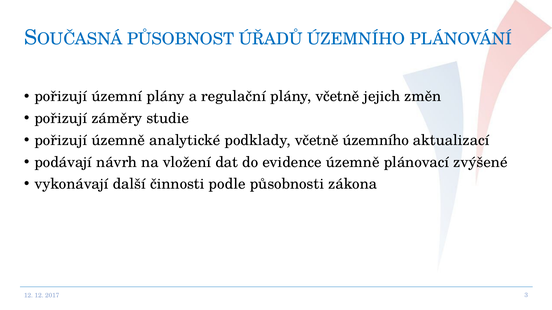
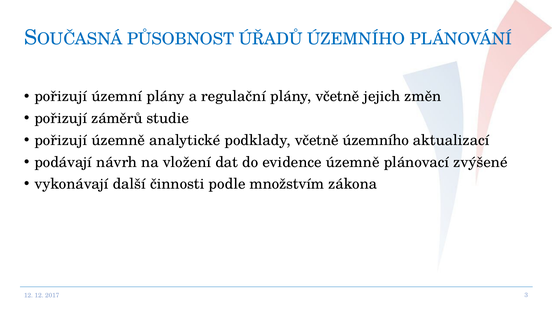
záměry: záměry -> záměrů (117, 118)
působnosti: působnosti -> množstvím (287, 184)
